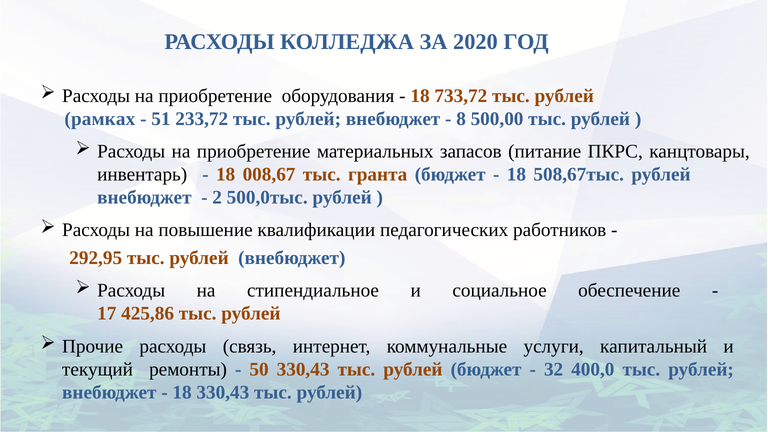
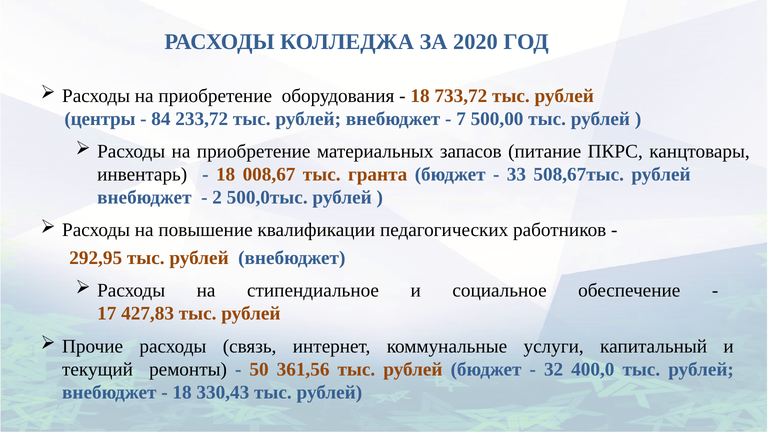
рамках: рамках -> центры (100, 119)
51: 51 -> 84 (161, 119)
8: 8 -> 7 (461, 119)
18: 18 -> 33 (516, 174)
425,86: 425,86 -> 427,83 (148, 314)
50 330,43: 330,43 -> 361,56 (303, 369)
